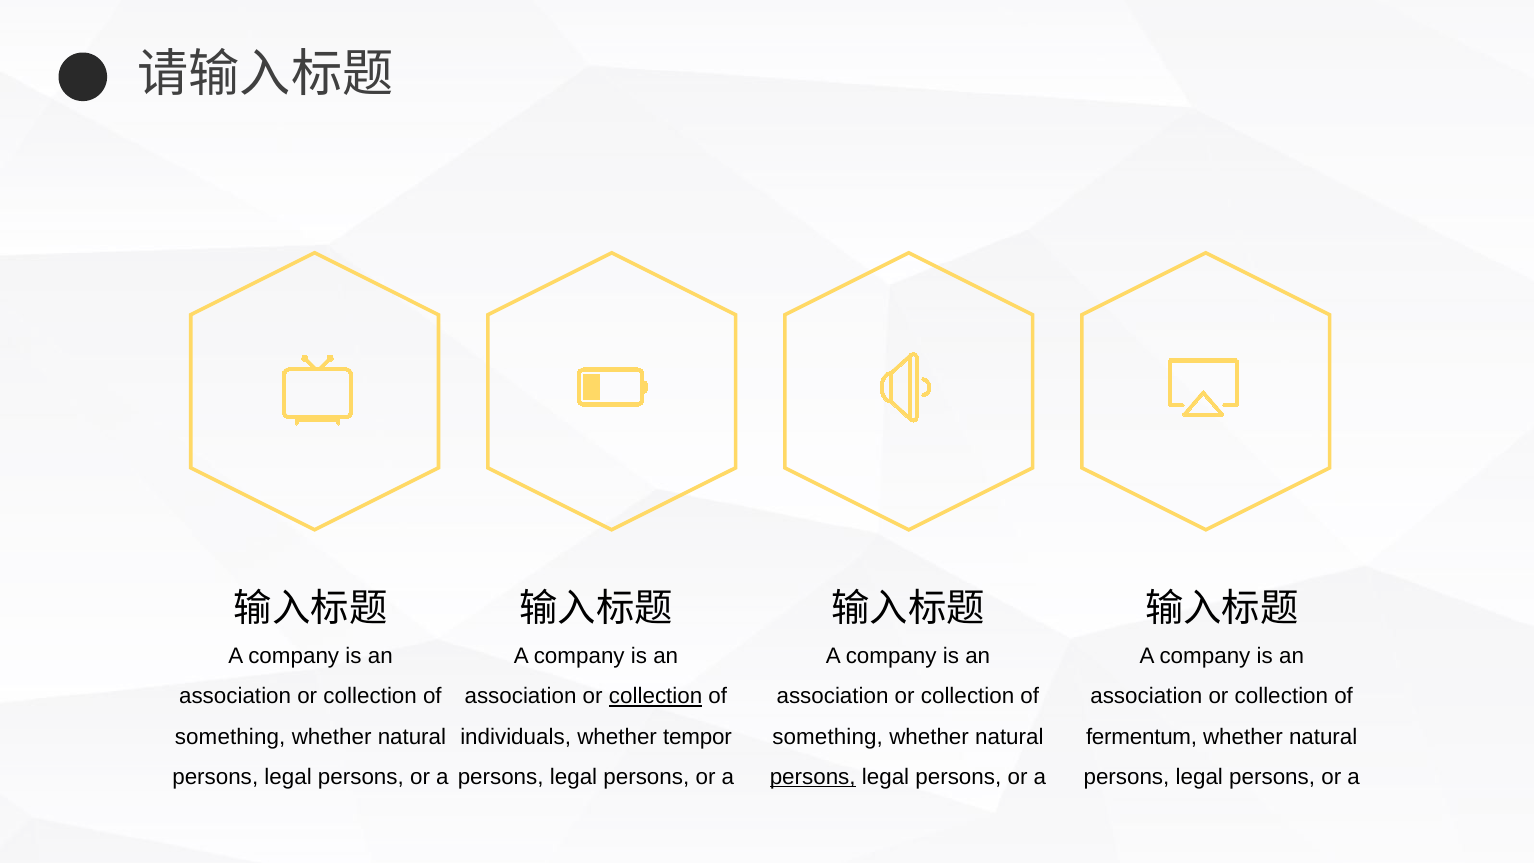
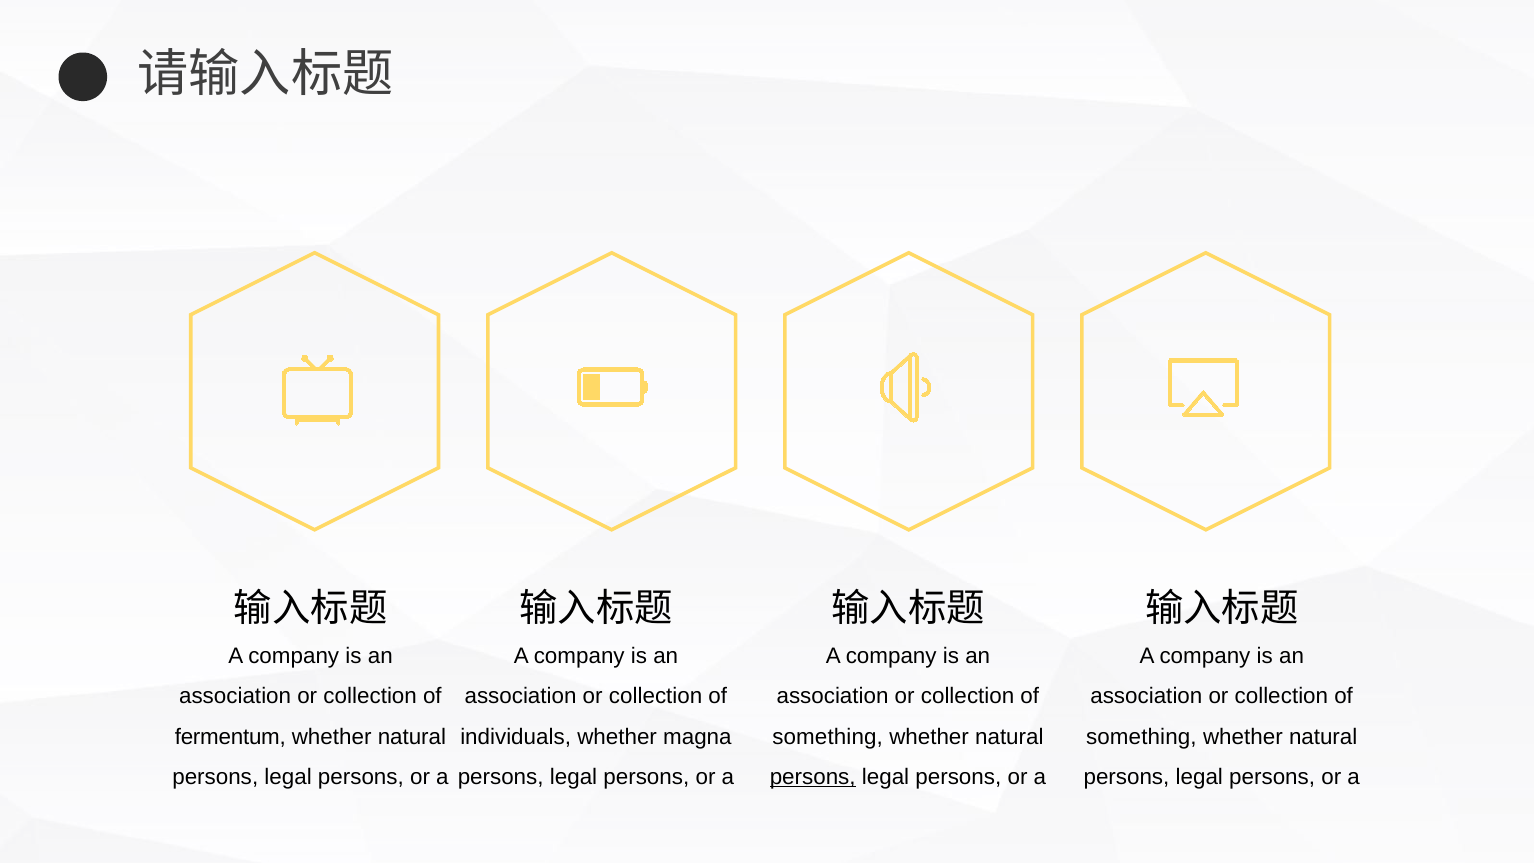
collection underline: present -> none (656, 696)
something: something -> fermentum (230, 737)
tempor: tempor -> magna (697, 737)
fermentum: fermentum -> something (1141, 737)
